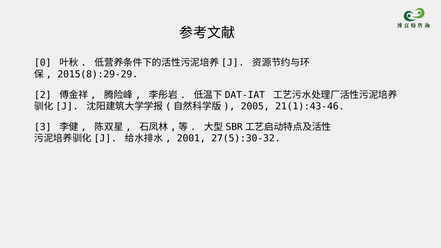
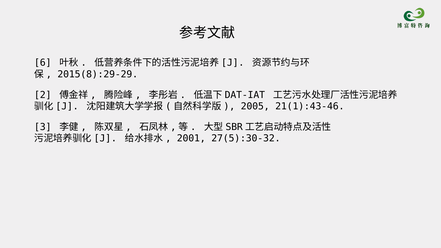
0: 0 -> 6 (43, 63)
